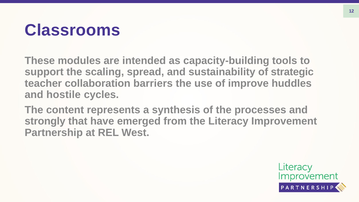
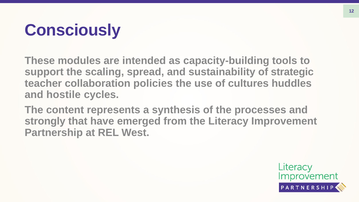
Classrooms: Classrooms -> Consciously (73, 30)
barriers: barriers -> policies (153, 83)
improve: improve -> cultures (248, 83)
